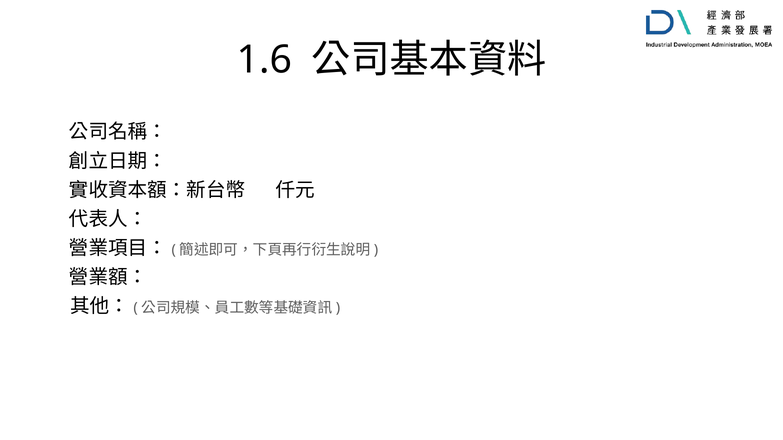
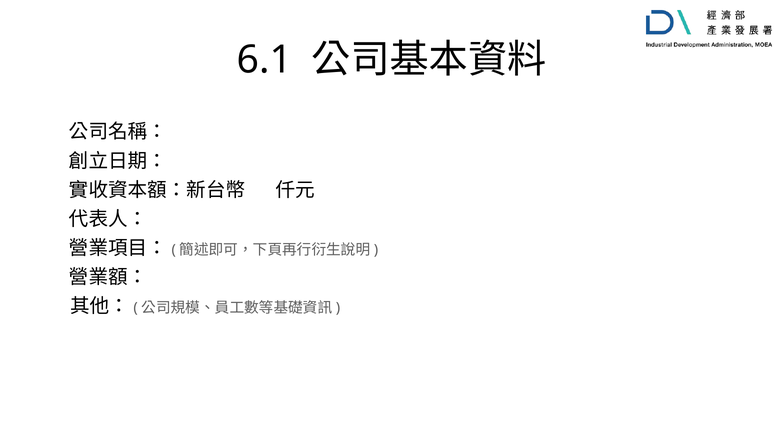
1.6: 1.6 -> 6.1 (264, 60)
